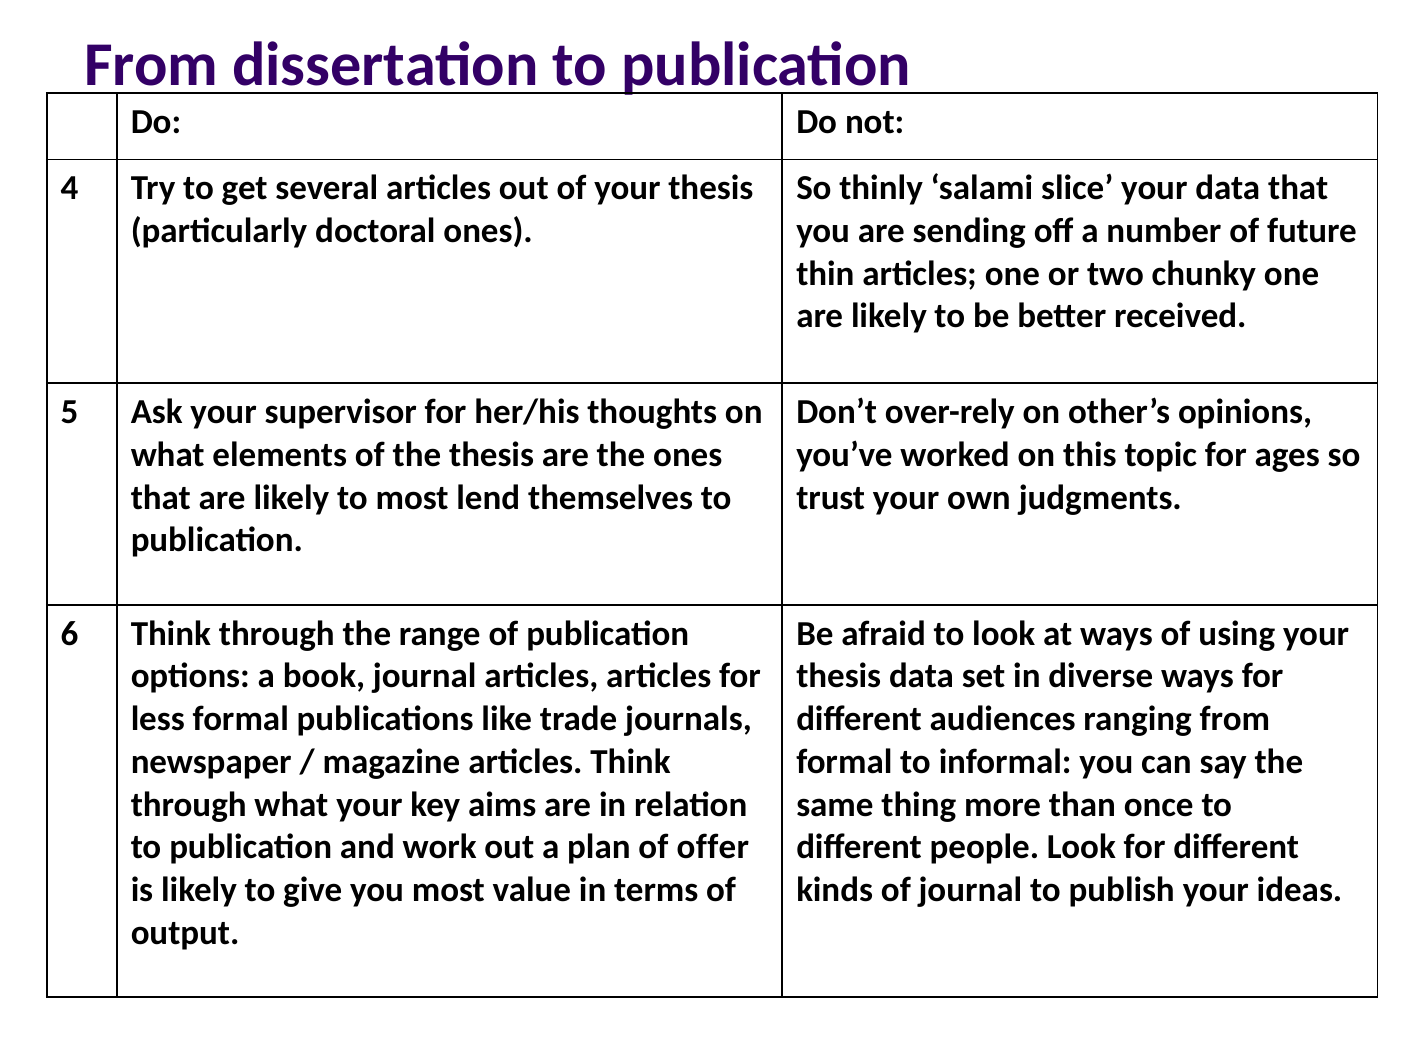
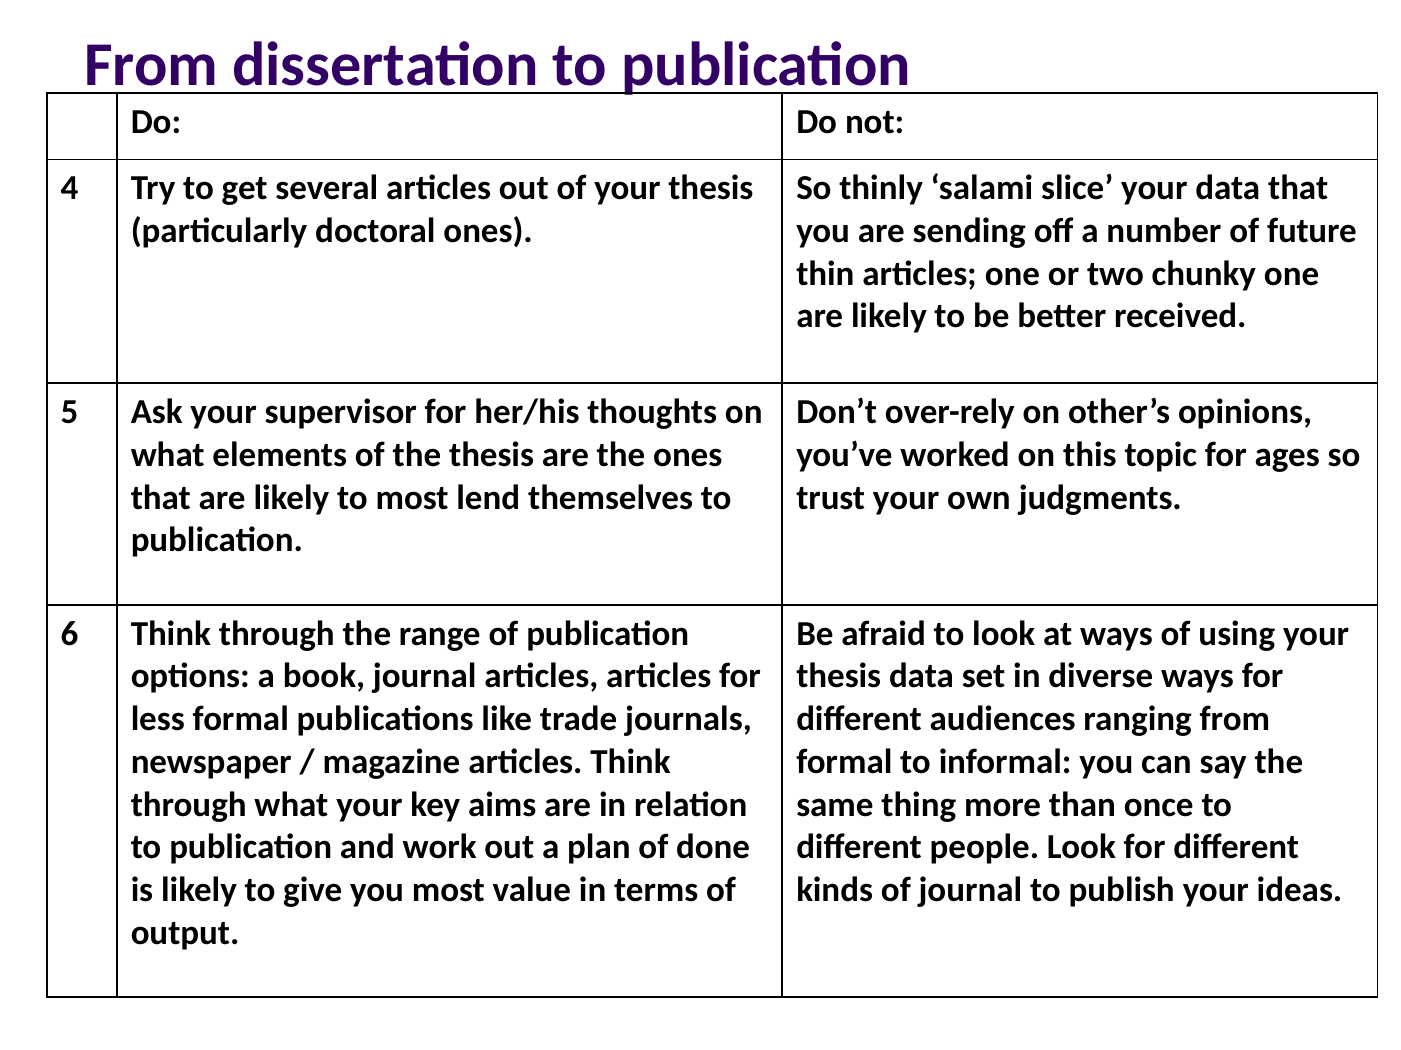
offer: offer -> done (713, 848)
